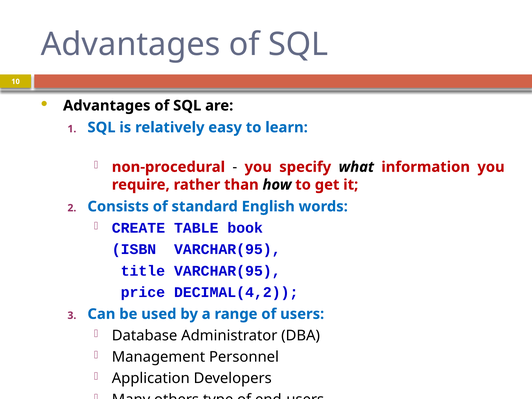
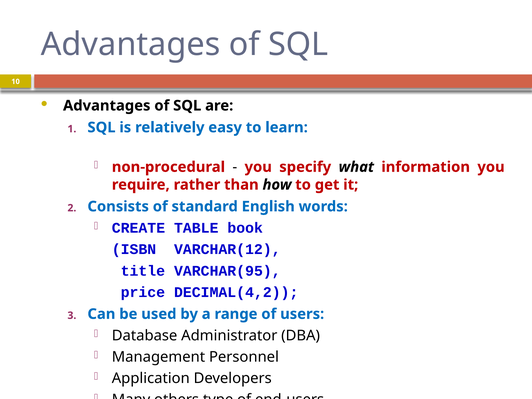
ISBN VARCHAR(95: VARCHAR(95 -> VARCHAR(12 (227, 249)
